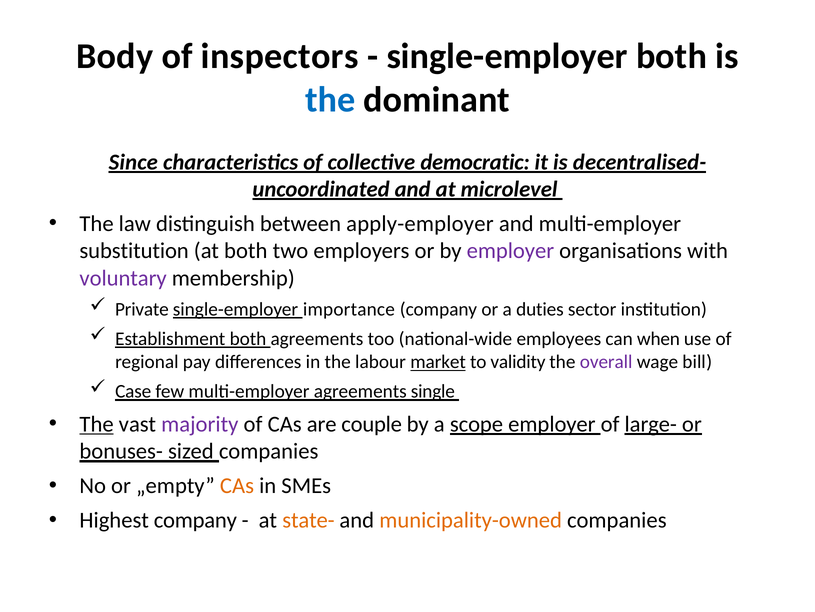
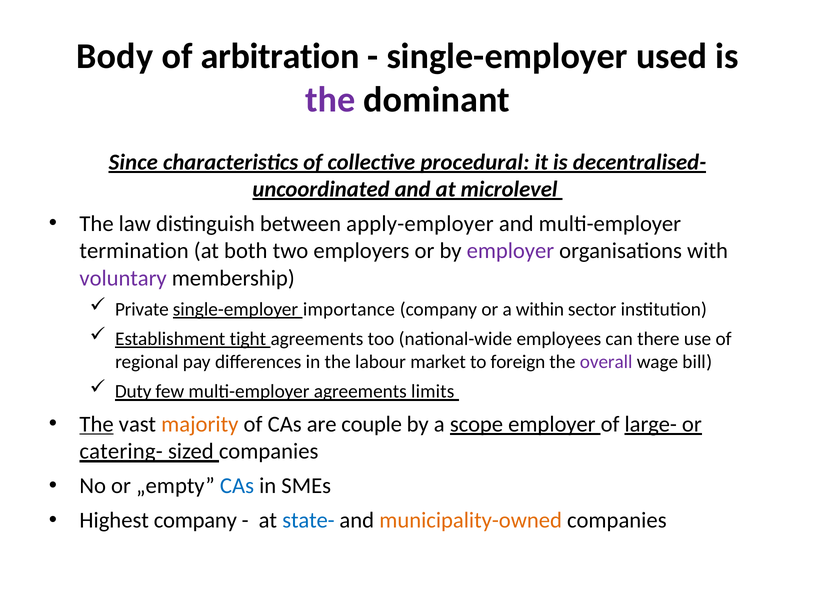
inspectors: inspectors -> arbitration (280, 56)
single-employer both: both -> used (672, 56)
the colour: blue -> purple (330, 100)
democratic: democratic -> procedural (475, 162)
substitution: substitution -> termination (134, 251)
duties: duties -> within (540, 309)
Establishment both: both -> tight (248, 339)
when: when -> there (658, 339)
market underline: present -> none (438, 362)
validity: validity -> foreign (518, 362)
Case: Case -> Duty (133, 391)
single: single -> limits (433, 391)
majority colour: purple -> orange (200, 424)
bonuses-: bonuses- -> catering- (121, 451)
CAs colour: orange -> blue (237, 485)
state- colour: orange -> blue (308, 520)
